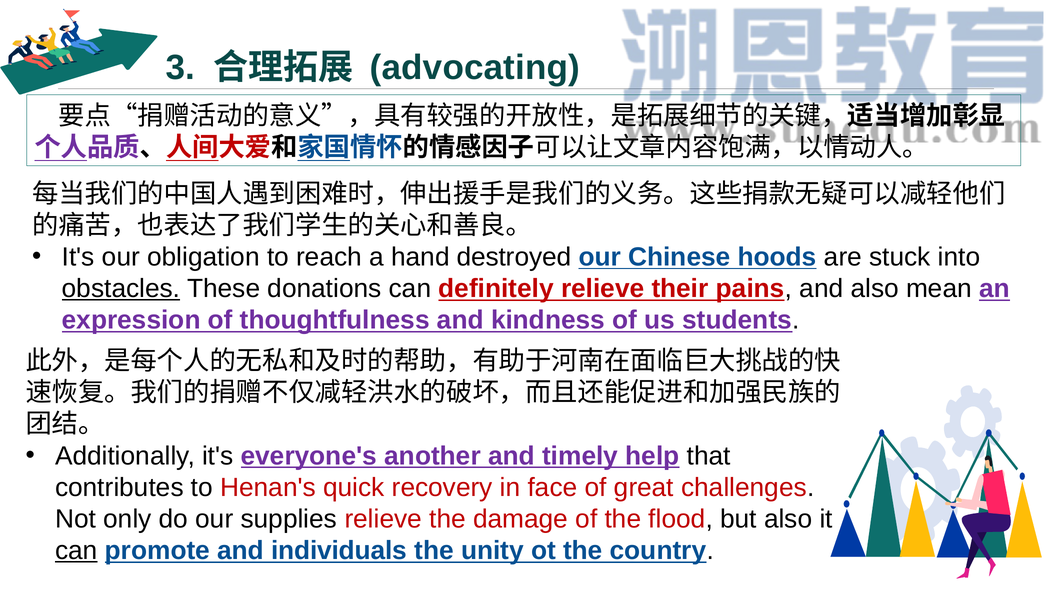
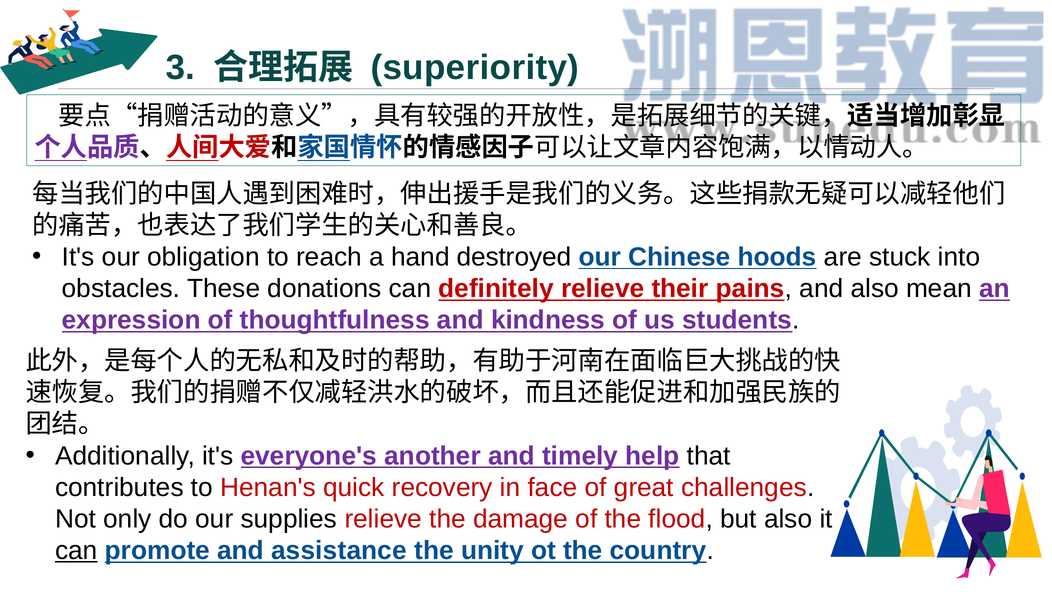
advocating: advocating -> superiority (475, 68)
obstacles underline: present -> none (121, 288)
individuals: individuals -> assistance (339, 550)
